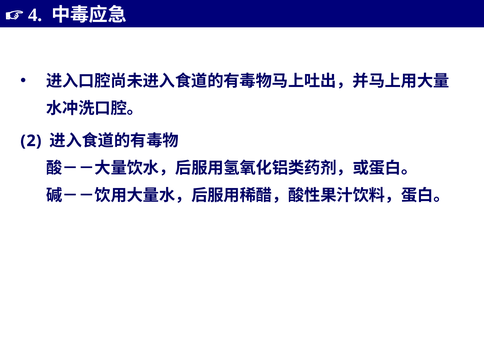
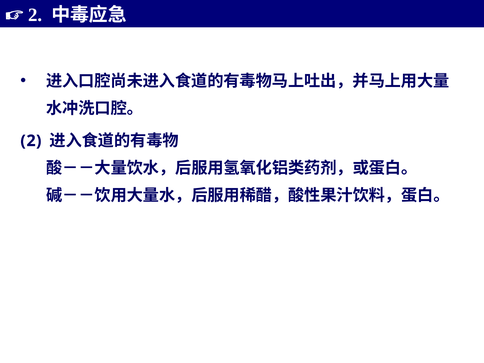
4: 4 -> 2 (35, 15)
